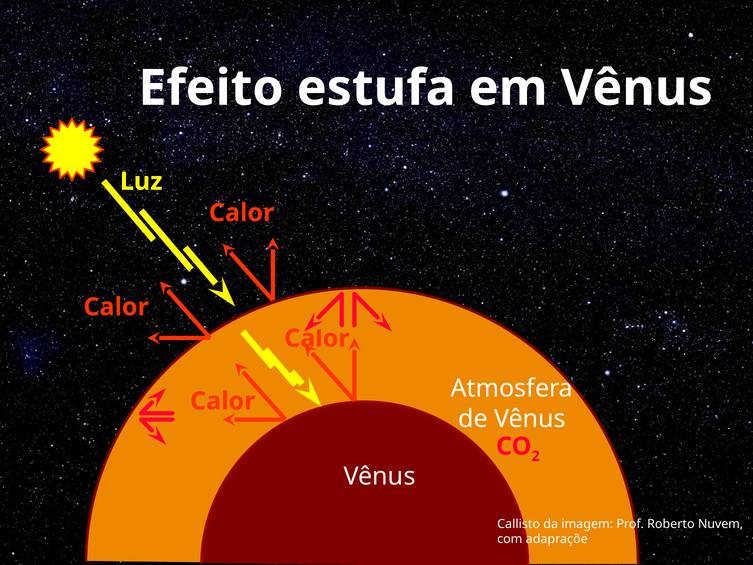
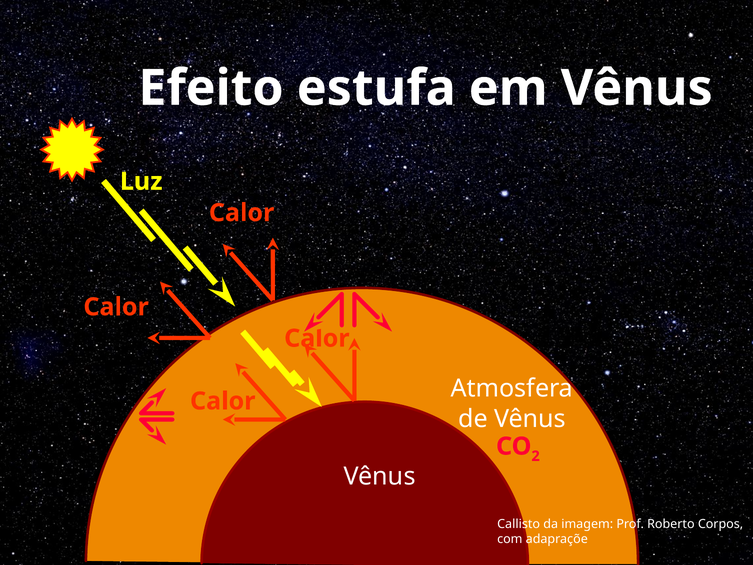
Nuvem: Nuvem -> Corpos (721, 524)
